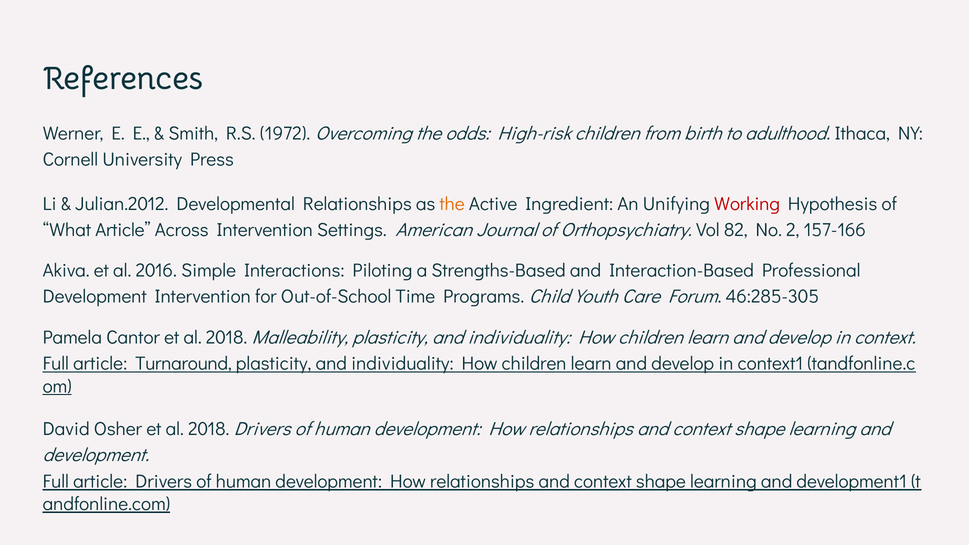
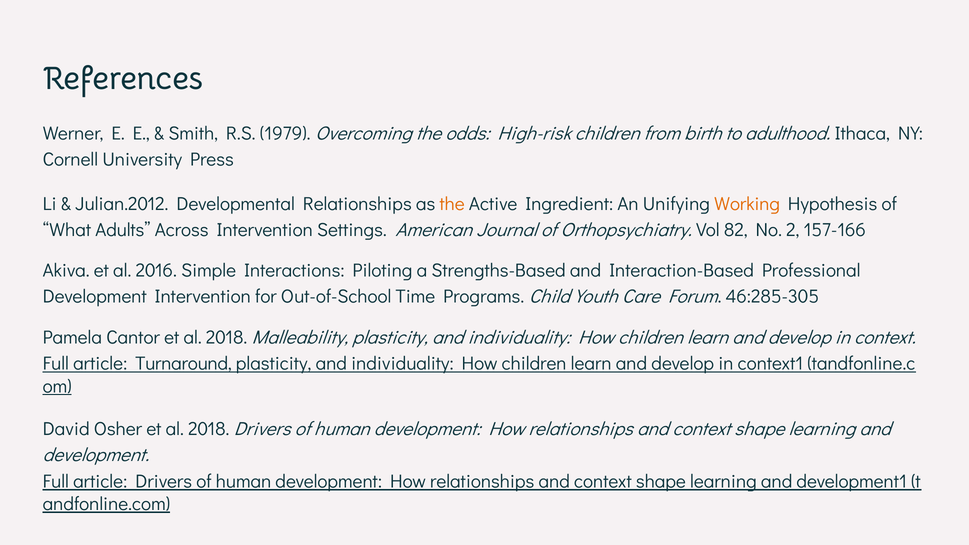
1972: 1972 -> 1979 (285, 134)
Working colour: red -> orange (747, 204)
What Article: Article -> Adults (123, 230)
